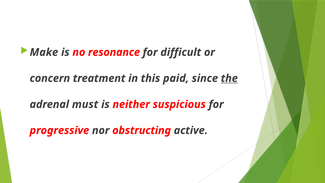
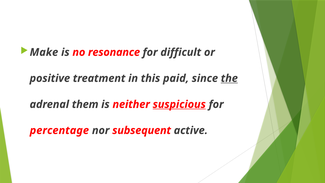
concern: concern -> positive (50, 78)
must: must -> them (85, 104)
suspicious underline: none -> present (179, 104)
progressive: progressive -> percentage (59, 130)
obstructing: obstructing -> subsequent (142, 130)
